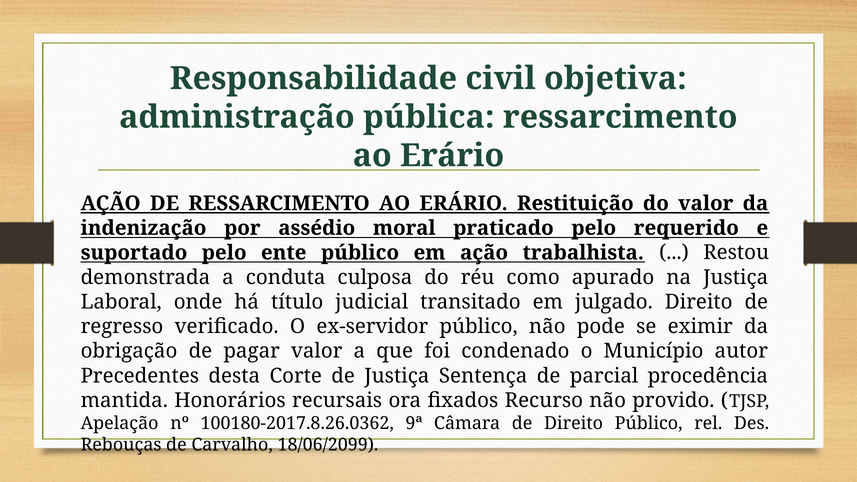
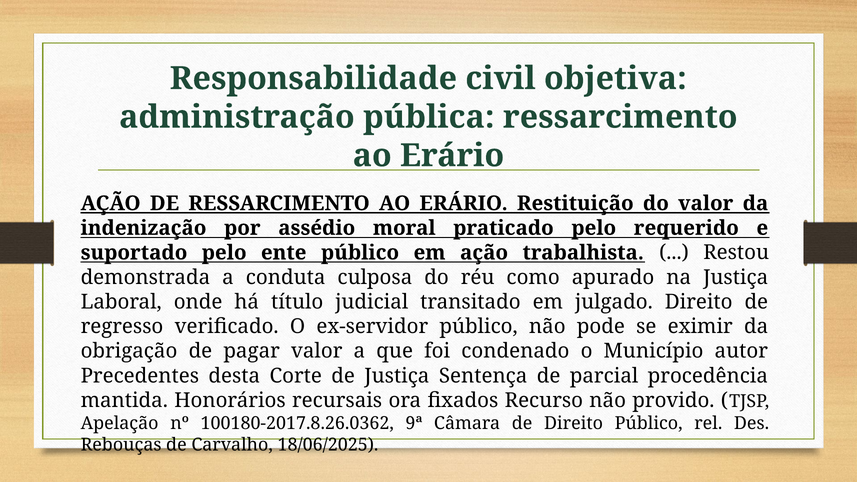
18/06/2099: 18/06/2099 -> 18/06/2025 (328, 445)
